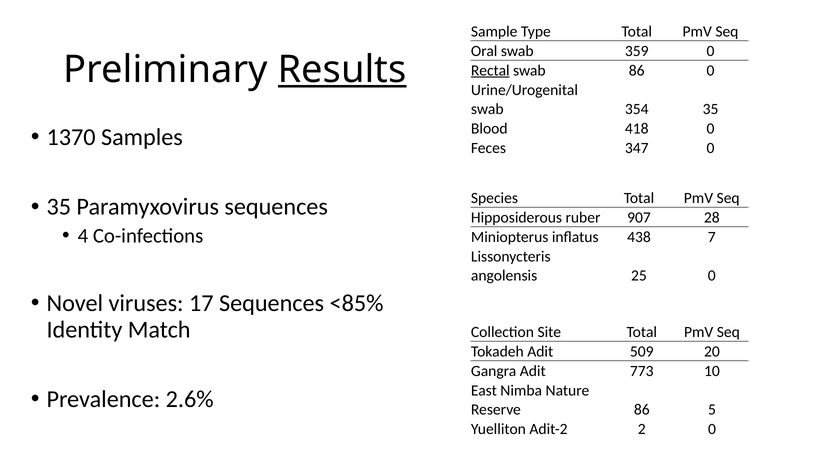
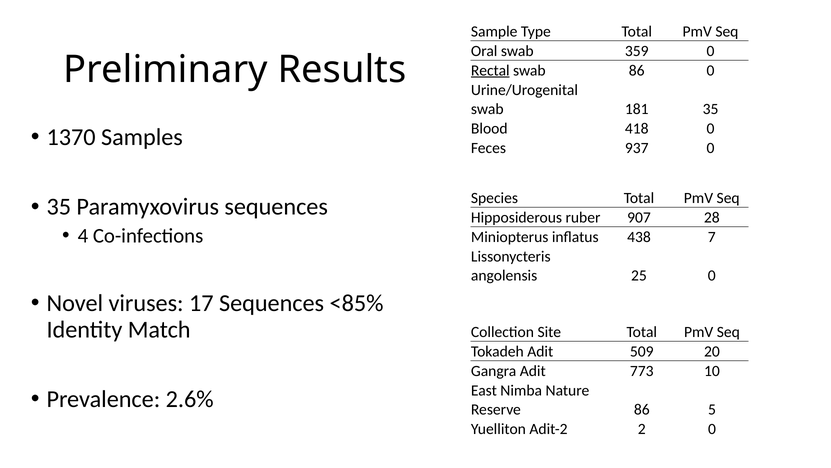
Results underline: present -> none (342, 70)
354: 354 -> 181 (637, 109)
347: 347 -> 937 (637, 148)
